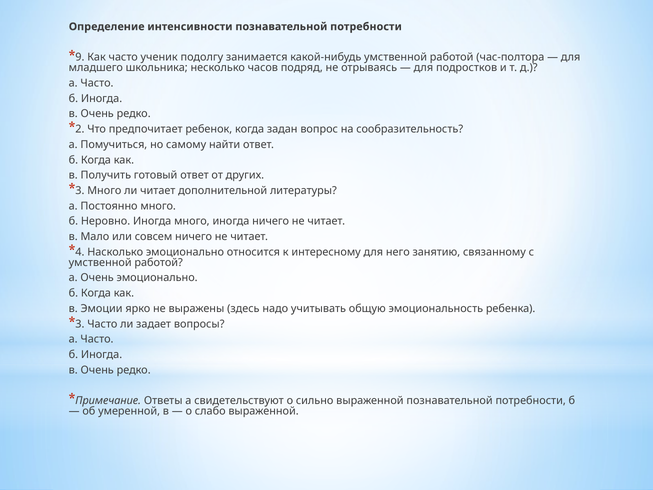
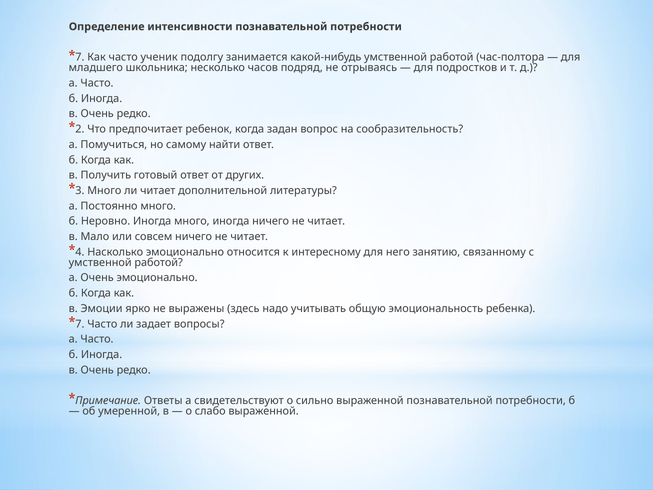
9: 9 -> 7 (80, 57)
3: 3 -> 7 (80, 324)
